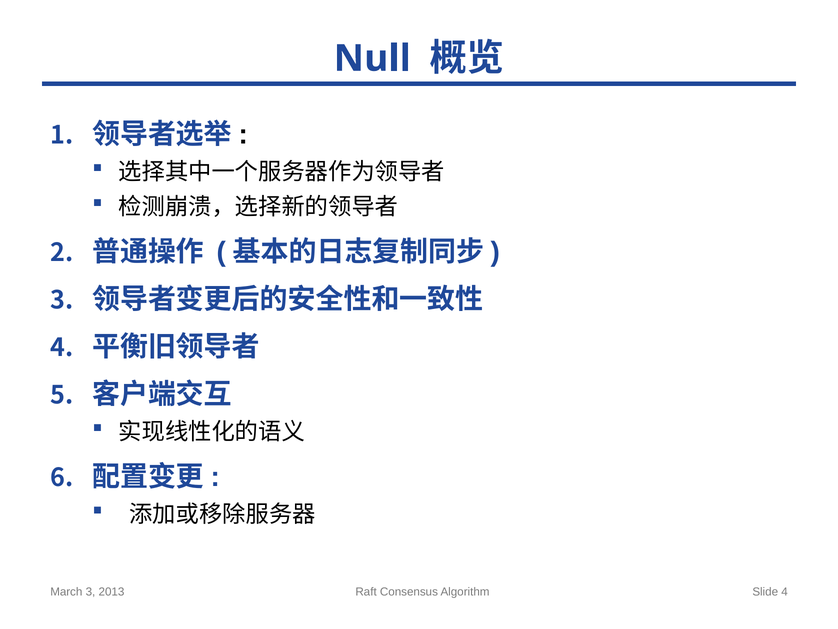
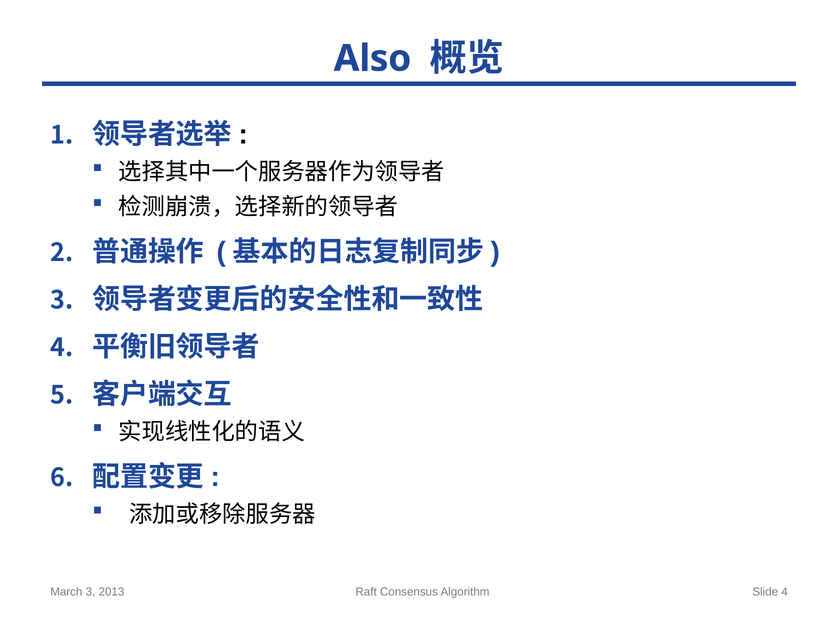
Null: Null -> Also (373, 58)
